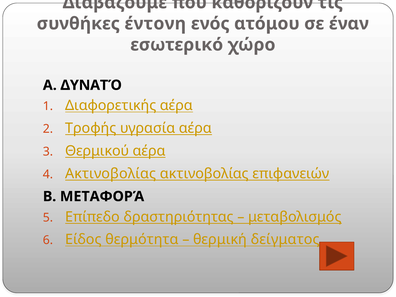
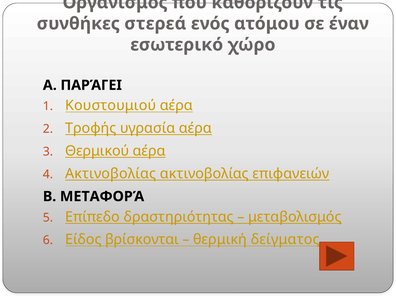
Διαβάζουμε: Διαβάζουμε -> Οργανισμός (115, 3)
έντονη: έντονη -> στερεά (155, 24)
ΔΥΝΑΤΌ: ΔΥΝΑΤΌ -> ΠΑΡΆΓΕΙ (91, 85)
Διαφορετικής: Διαφορετικής -> Κουστουμιού (111, 106)
θερμότητα: θερμότητα -> βρίσκονται (142, 240)
